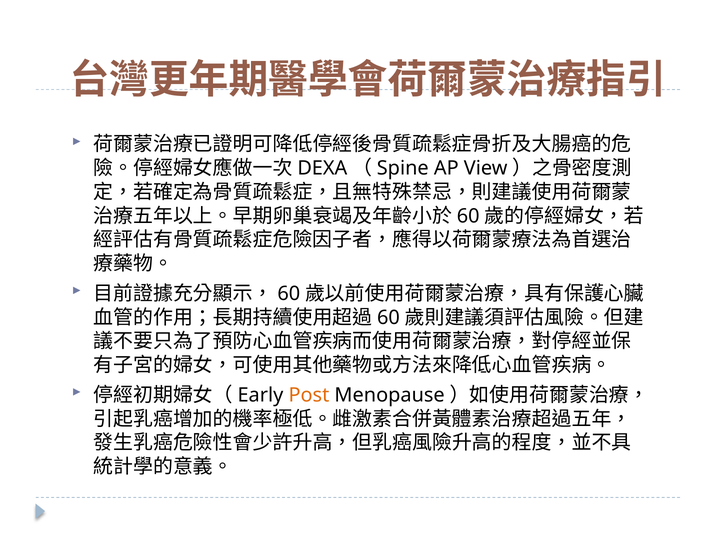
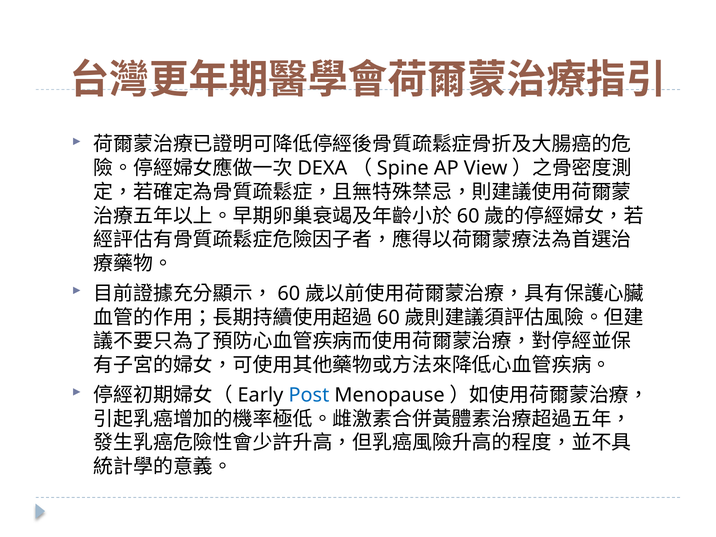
Post colour: orange -> blue (309, 395)
